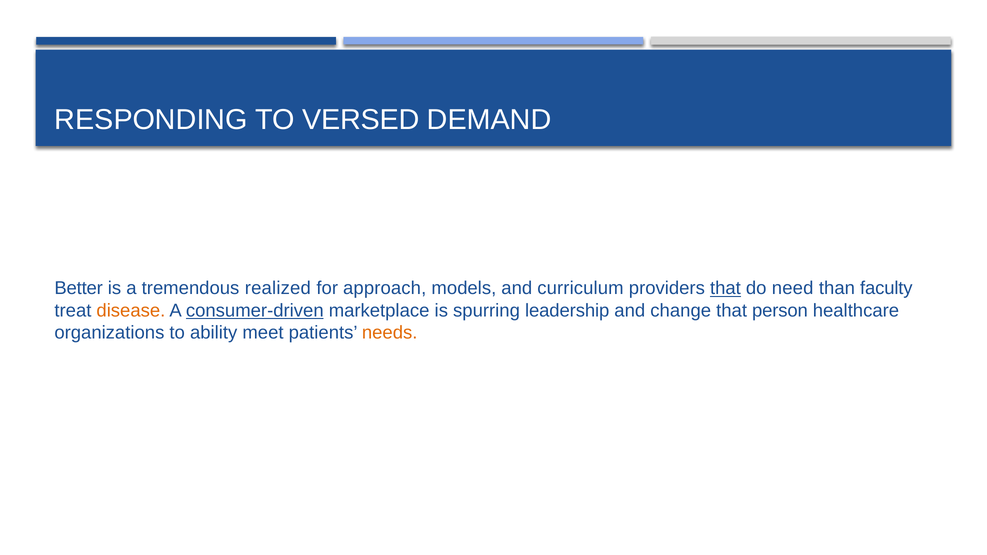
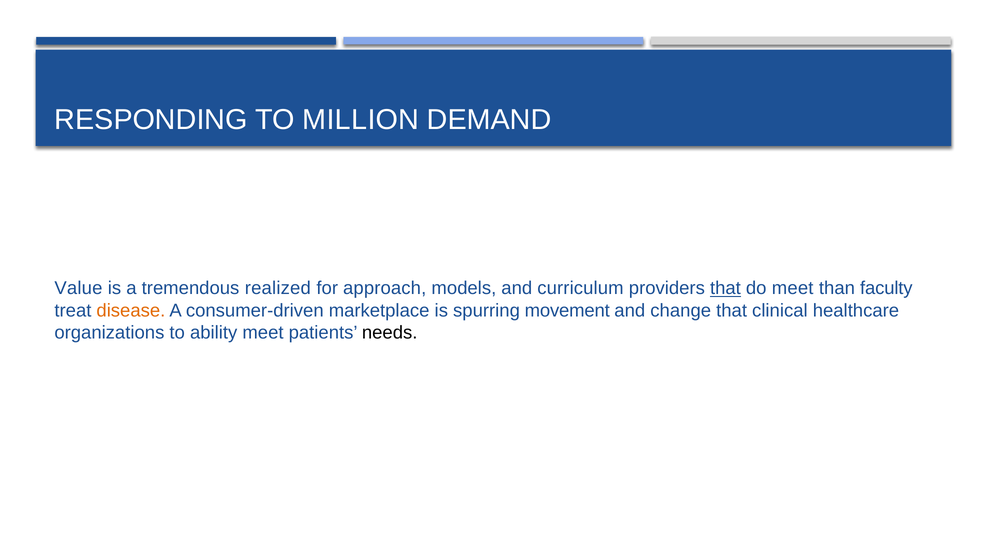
VERSED: VERSED -> MILLION (361, 120)
Better: Better -> Value (78, 288)
do need: need -> meet (793, 288)
consumer-driven underline: present -> none (255, 311)
leadership: leadership -> movement (567, 311)
person: person -> clinical (780, 311)
needs colour: orange -> black (390, 333)
